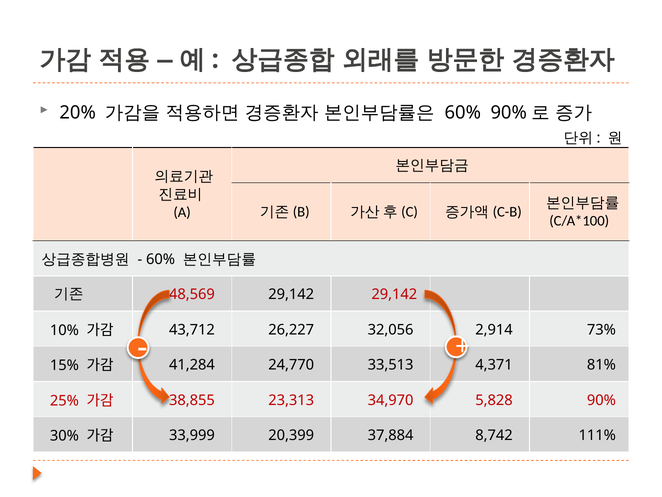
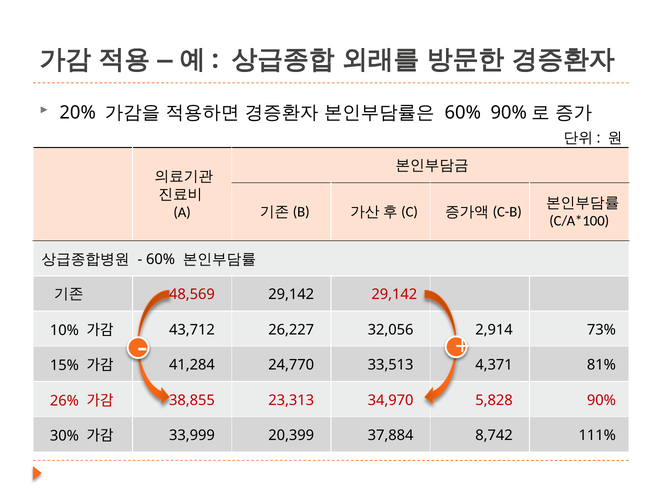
25%: 25% -> 26% (64, 400)
